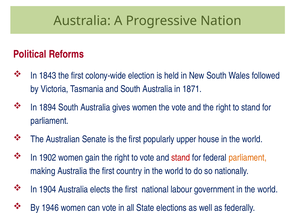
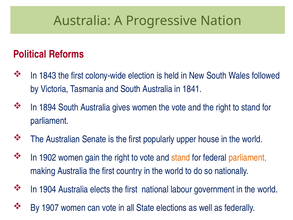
1871: 1871 -> 1841 (192, 89)
stand colour: red -> orange (181, 157)
1946: 1946 -> 1907 (50, 208)
